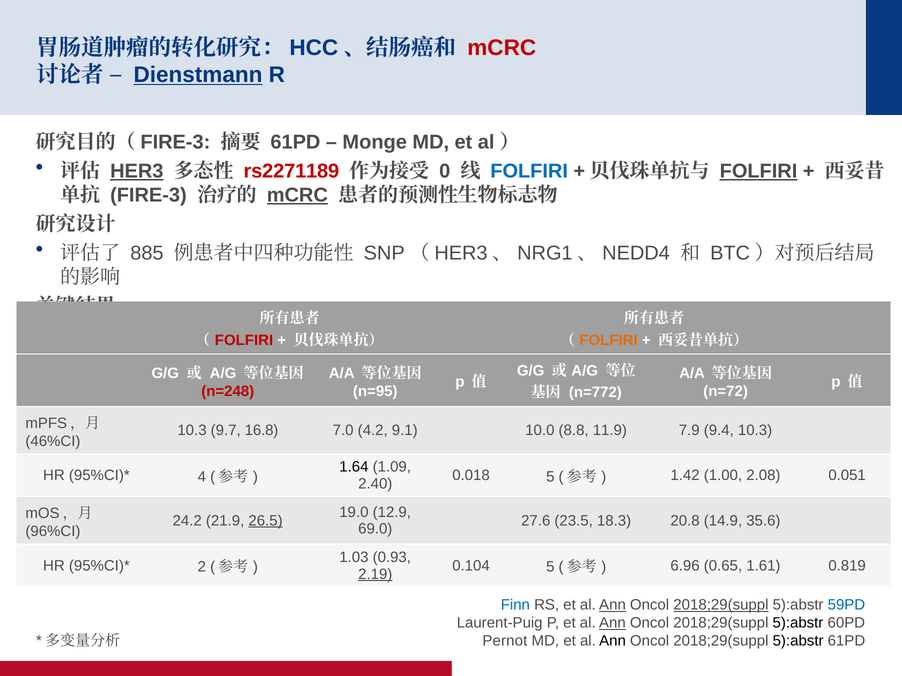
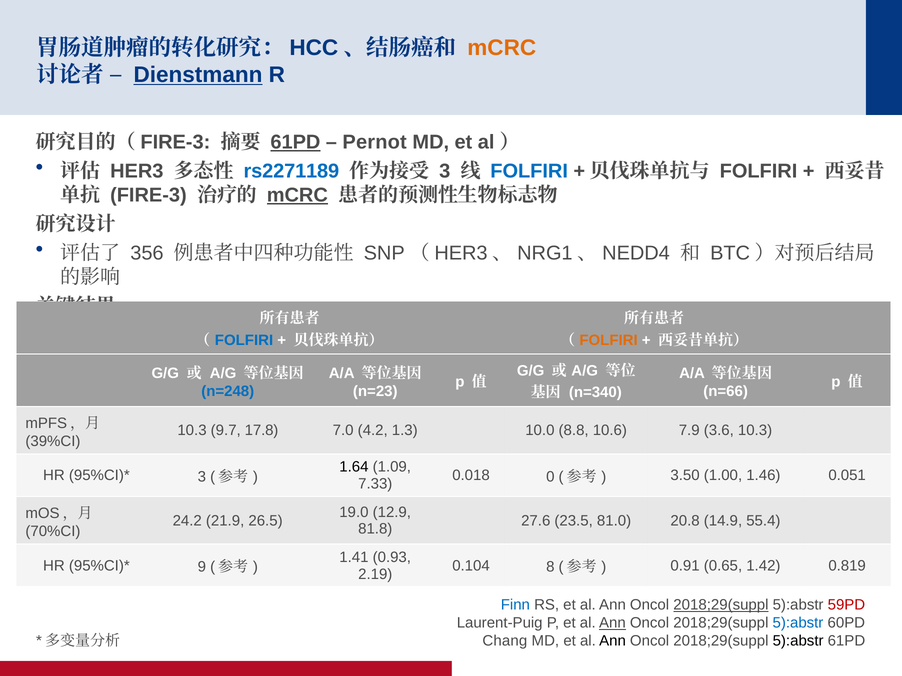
mCRC colour: red -> orange (502, 48)
61PD underline: none -> present (295, 142)
Monge: Monge -> Pernot (375, 142)
HER3 underline: present -> none (137, 171)
rs2271189 colour: red -> blue (291, 171)
0: 0 -> 3 (445, 171)
FOLFIRI underline: present -> none (758, 171)
885: 885 -> 356 (147, 253)
FOLFIRI colour: red -> blue (244, 340)
n=248 colour: red -> blue (228, 392)
n=95: n=95 -> n=23 (375, 392)
n=72: n=72 -> n=66 (726, 392)
n=772: n=772 -> n=340 (595, 393)
16.8: 16.8 -> 17.8 (262, 431)
9.1: 9.1 -> 1.3 (405, 431)
11.9: 11.9 -> 10.6 (610, 431)
9.4: 9.4 -> 3.6 (719, 431)
46%CI: 46%CI -> 39%CI (53, 441)
4: 4 -> 3 (202, 477)
0.018 5: 5 -> 0 (550, 477)
1.42: 1.42 -> 3.50 (685, 476)
2.08: 2.08 -> 1.46 (763, 476)
2.40: 2.40 -> 7.33 (375, 484)
26.5 underline: present -> none (266, 521)
18.3: 18.3 -> 81.0 (614, 521)
35.6: 35.6 -> 55.4 (763, 521)
69.0: 69.0 -> 81.8 (375, 529)
96%CI: 96%CI -> 70%CI (53, 532)
1.03: 1.03 -> 1.41 (354, 558)
2: 2 -> 9 (202, 567)
0.104 5: 5 -> 8 (550, 567)
6.96: 6.96 -> 0.91 (685, 566)
1.61: 1.61 -> 1.42 (763, 566)
2.19 underline: present -> none (375, 574)
Ann underline: present -> none (612, 605)
59PD colour: blue -> red (846, 605)
5):abstr colour: black -> blue (798, 623)
Pernot: Pernot -> Chang (505, 641)
